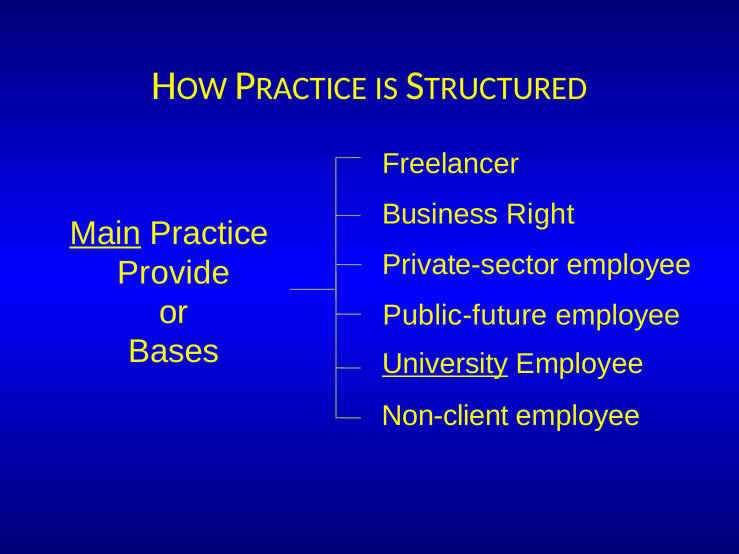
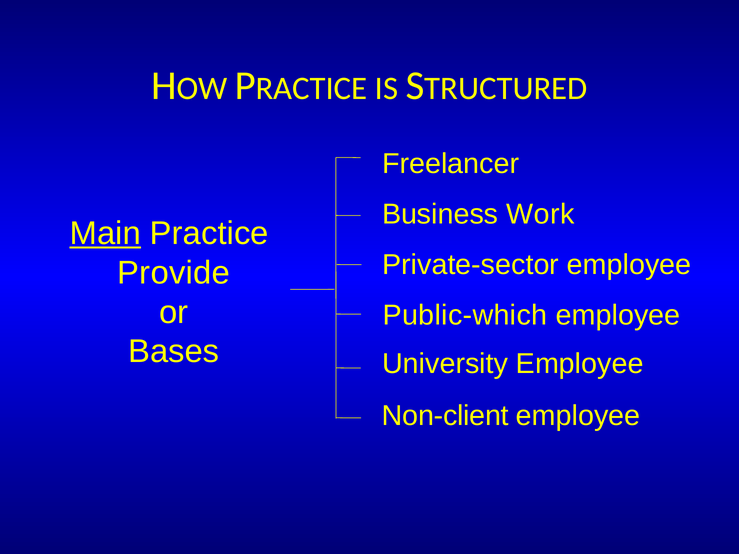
Right: Right -> Work (540, 214)
Public-future: Public-future -> Public-which (465, 315)
University underline: present -> none (445, 364)
